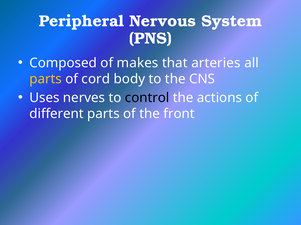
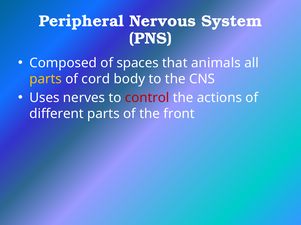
makes: makes -> spaces (138, 63)
arteries: arteries -> animals (216, 63)
control colour: black -> red (147, 98)
